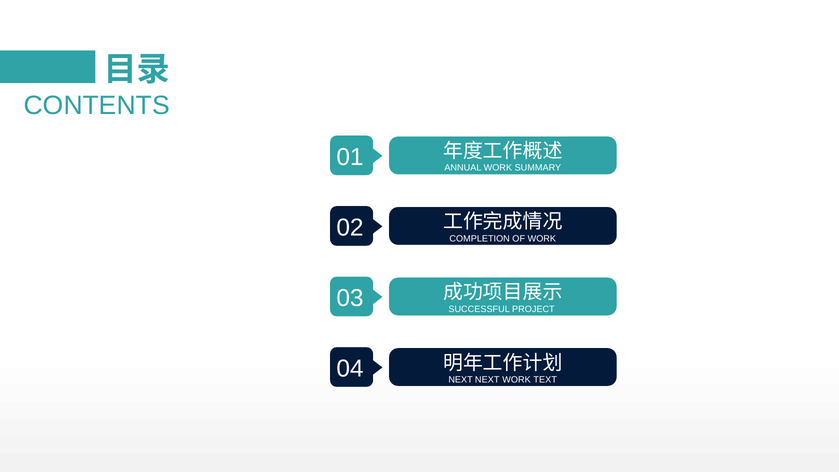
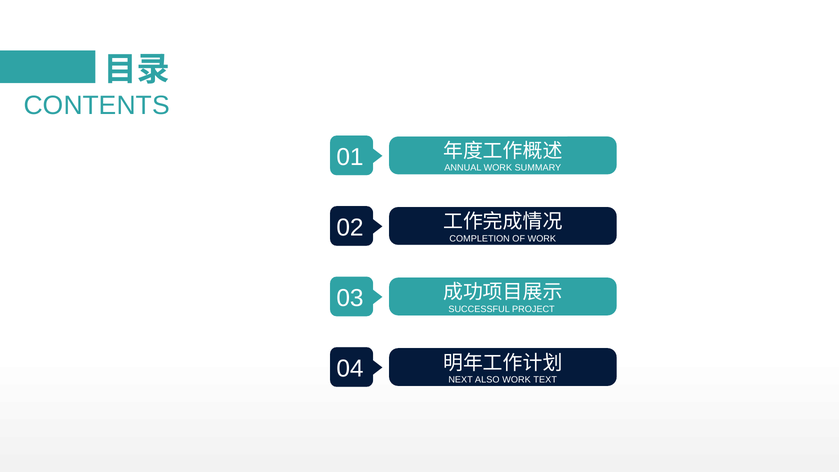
NEXT NEXT: NEXT -> ALSO (487, 380)
